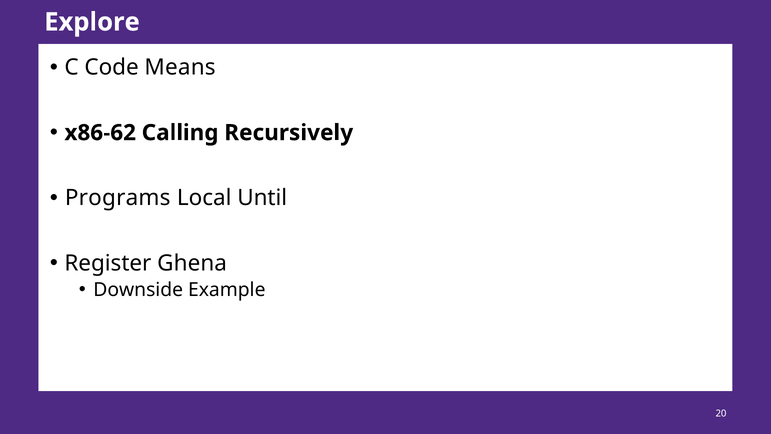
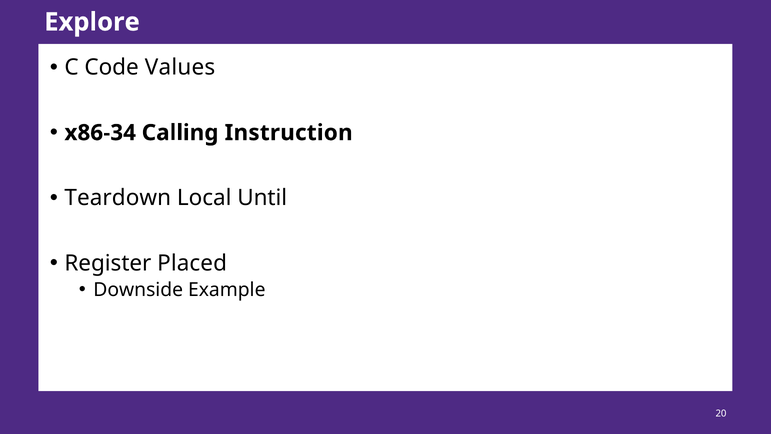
Means: Means -> Values (180, 67)
x86-62: x86-62 -> x86-34 (100, 133)
Recursively: Recursively -> Instruction (289, 133)
Programs: Programs -> Teardown (118, 198)
Ghena: Ghena -> Placed (192, 263)
